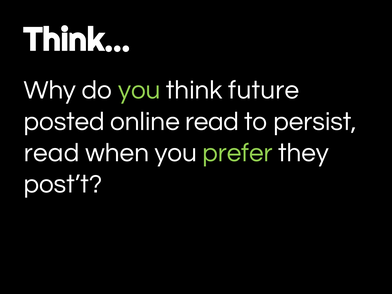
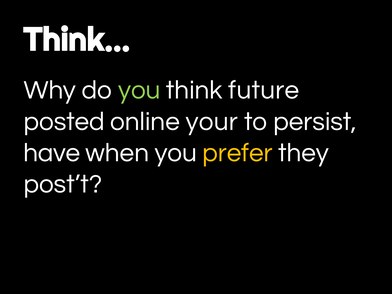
online read: read -> your (212, 121)
read: read -> have (52, 153)
prefer colour: light green -> yellow (238, 153)
